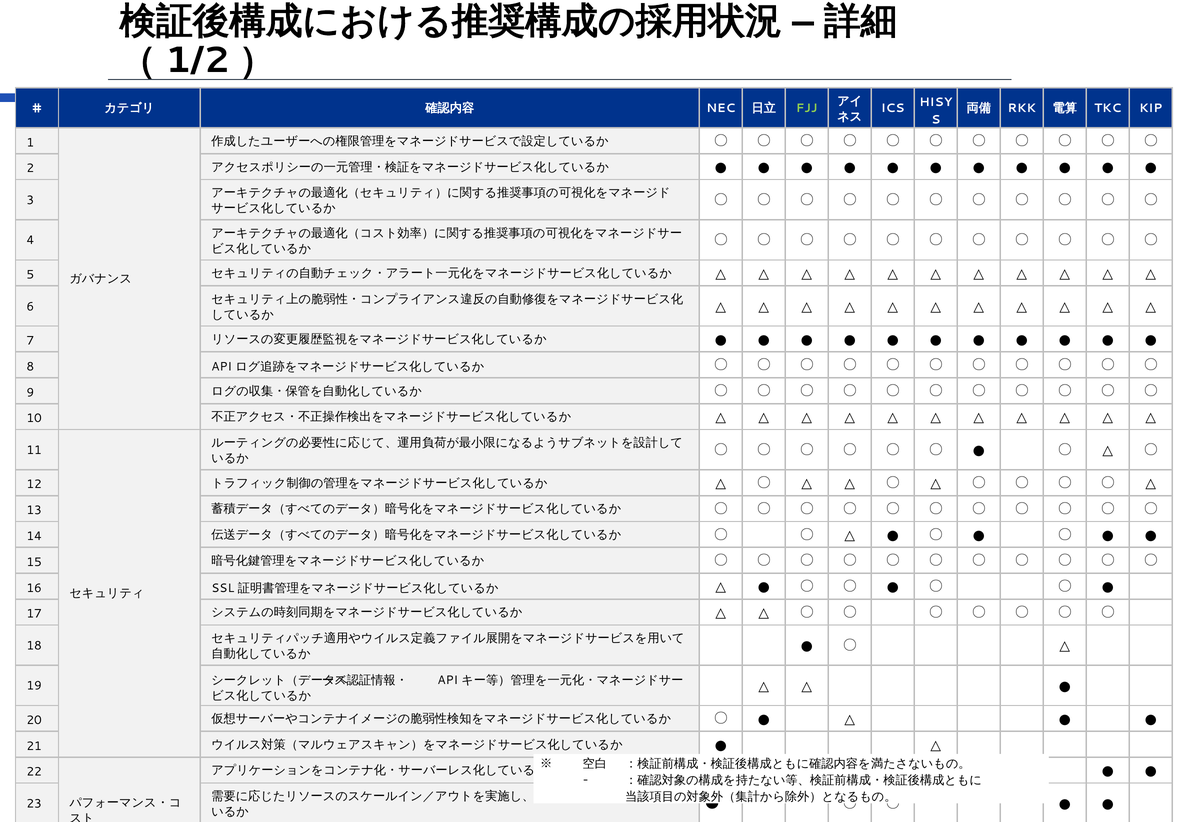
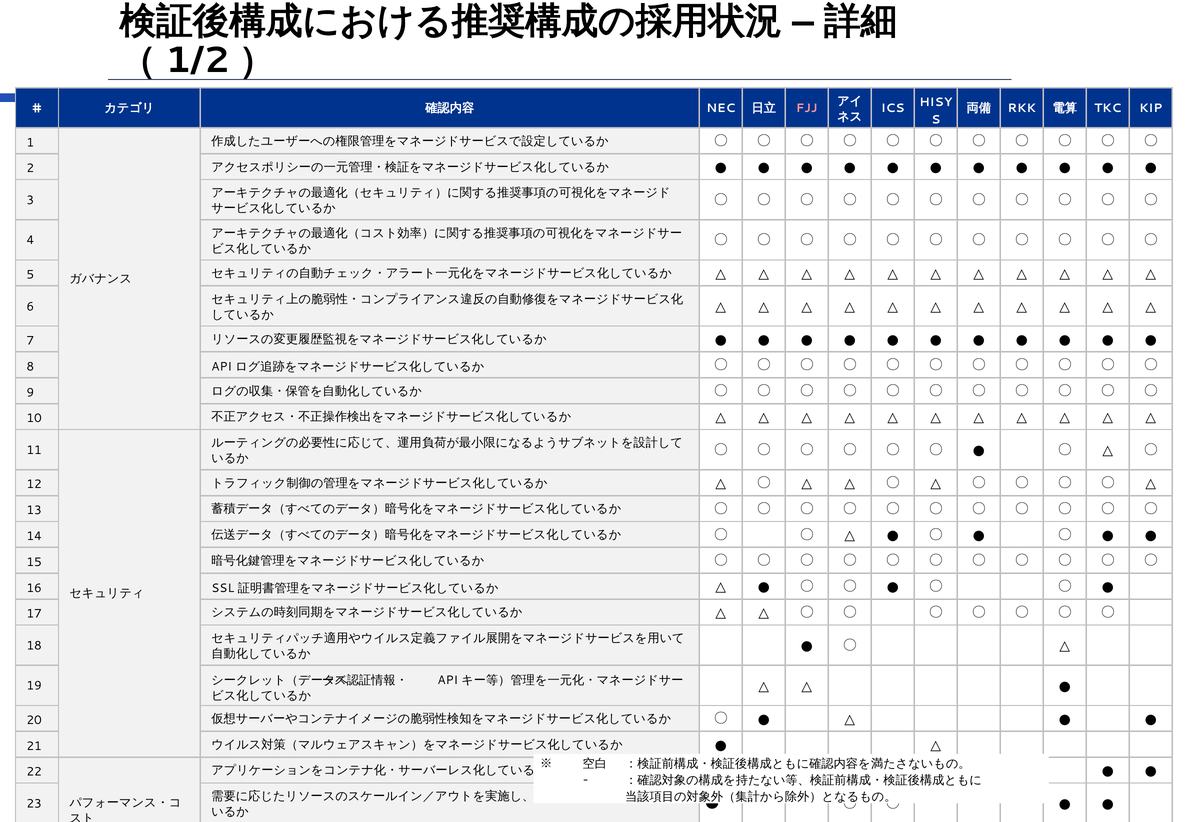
FJJ colour: light green -> pink (807, 108)
